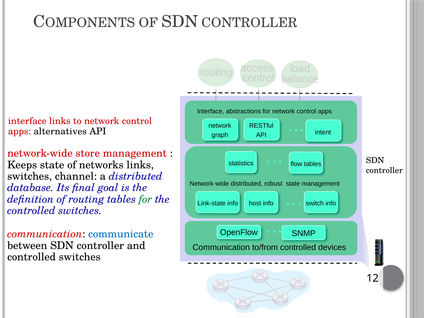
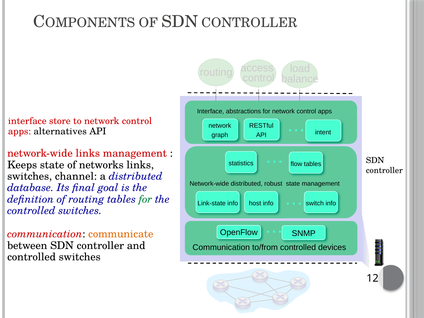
interface links: links -> store (60, 121)
network-wide store: store -> links (88, 153)
communicate colour: blue -> orange (121, 234)
